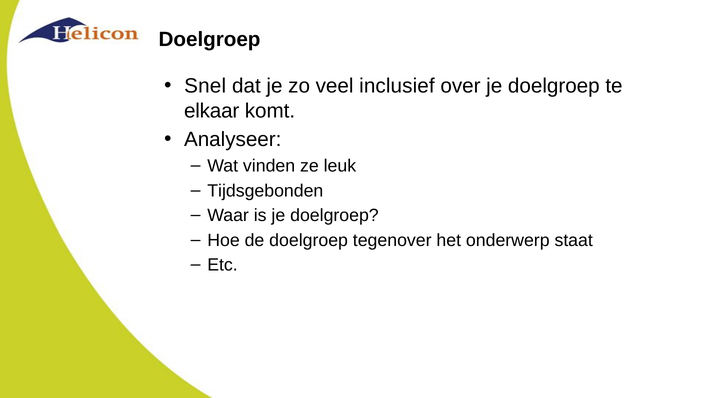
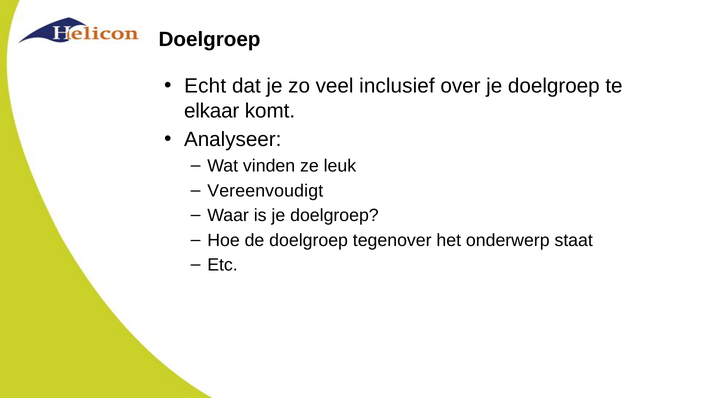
Snel: Snel -> Echt (205, 86)
Tijdsgebonden: Tijdsgebonden -> Vereenvoudigt (265, 191)
